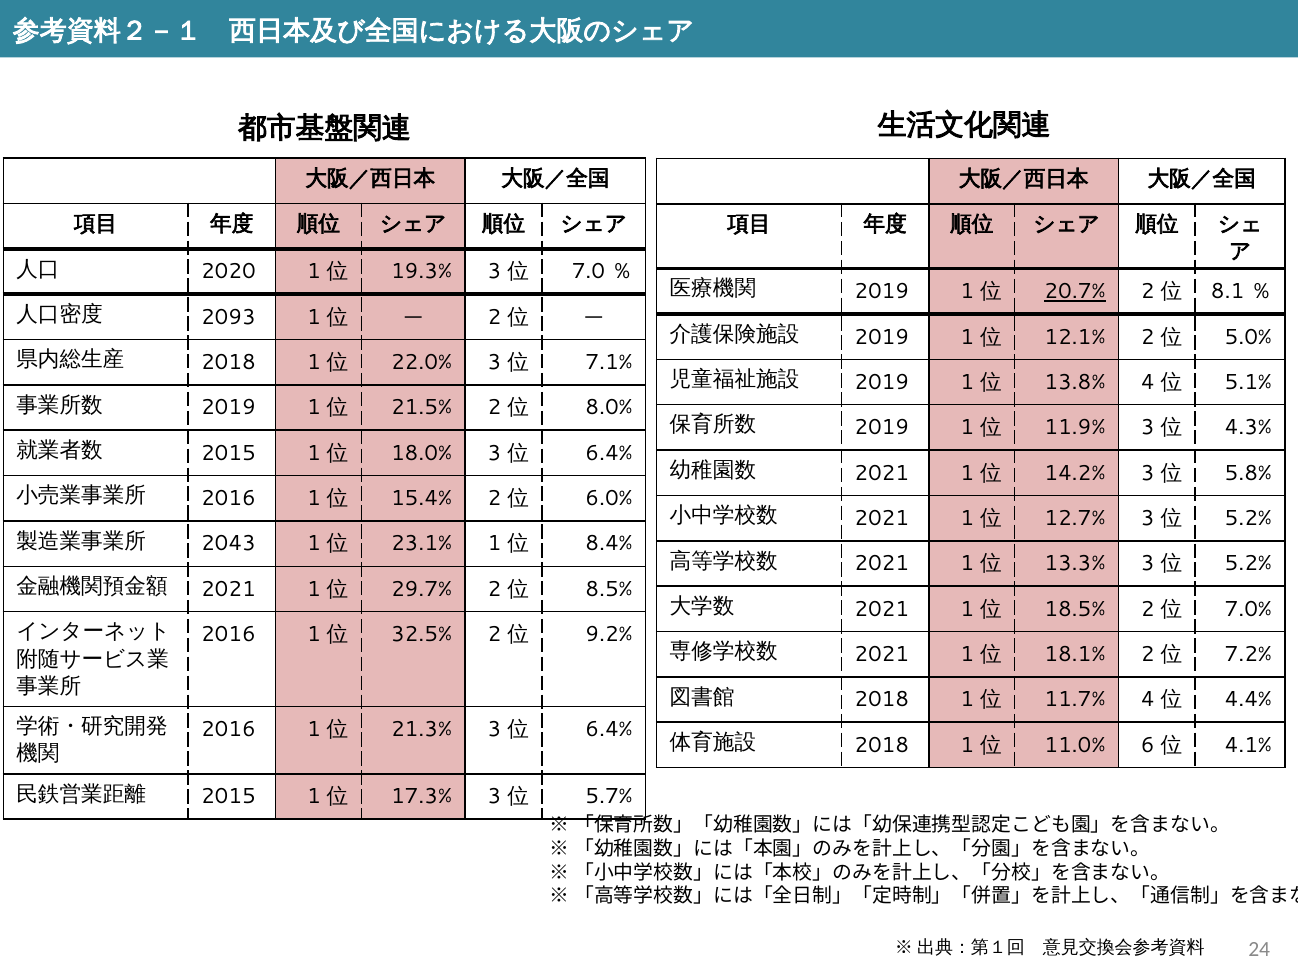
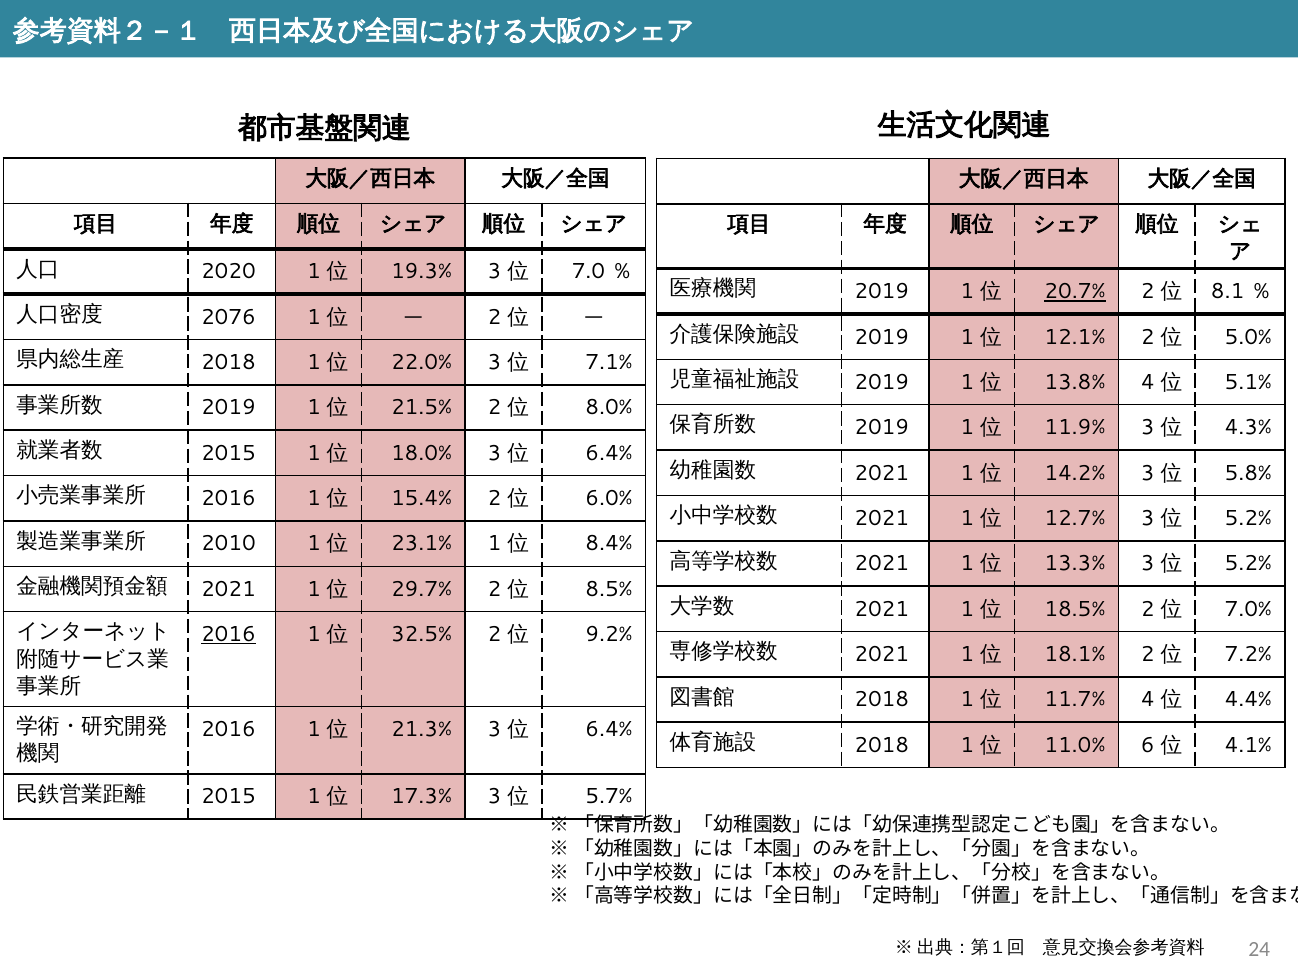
2093: 2093 -> 2076 (228, 317)
2043: 2043 -> 2010 (228, 544)
2016 underline: none -> present (228, 635)
